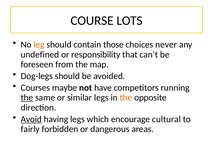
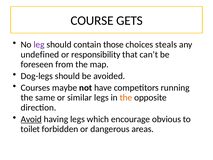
LOTS: LOTS -> GETS (130, 21)
leg colour: orange -> purple (39, 44)
never: never -> steals (166, 44)
the underline: present -> none (27, 97)
cultural: cultural -> obvious (167, 119)
fairly: fairly -> toilet (30, 129)
